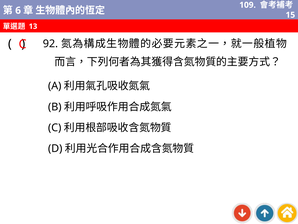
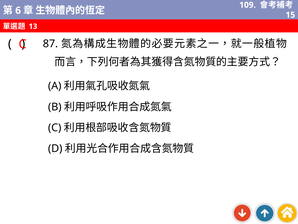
92: 92 -> 87 (50, 44)
